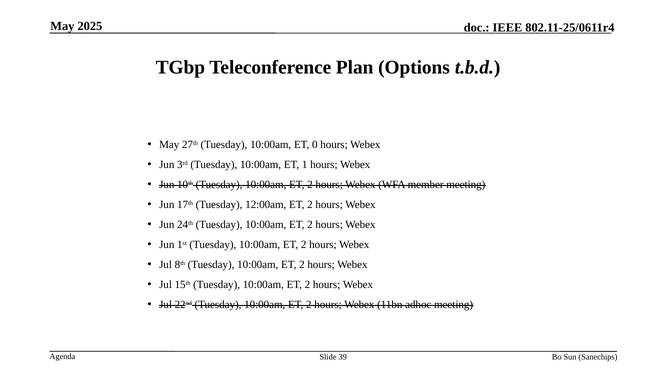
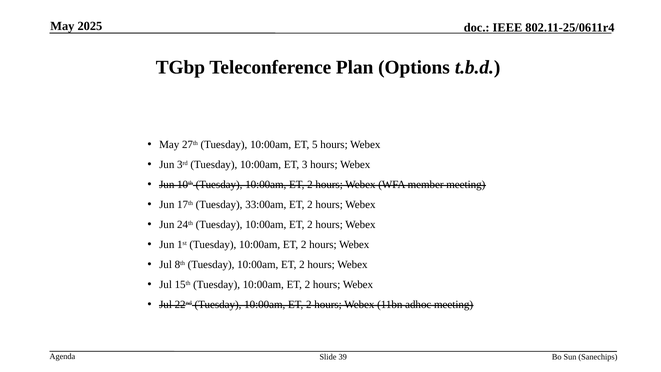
0: 0 -> 5 (315, 145)
1: 1 -> 3 (305, 165)
12:00am: 12:00am -> 33:00am (266, 205)
